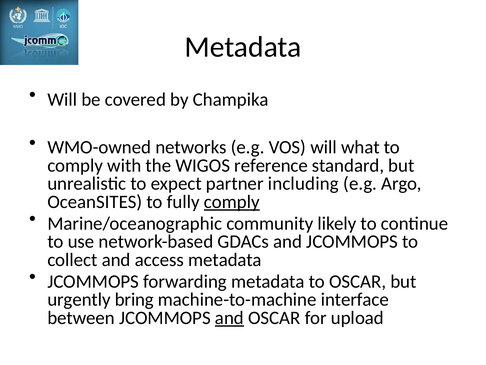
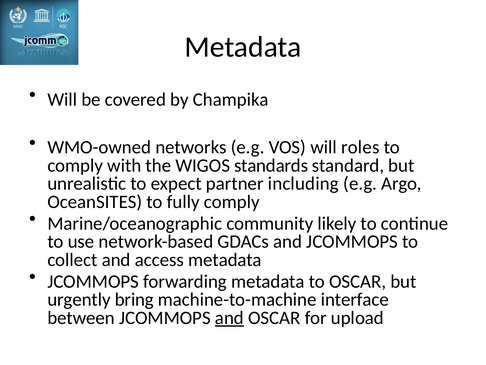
what: what -> roles (360, 147)
reference: reference -> standards (271, 165)
comply underline: present -> none (232, 202)
